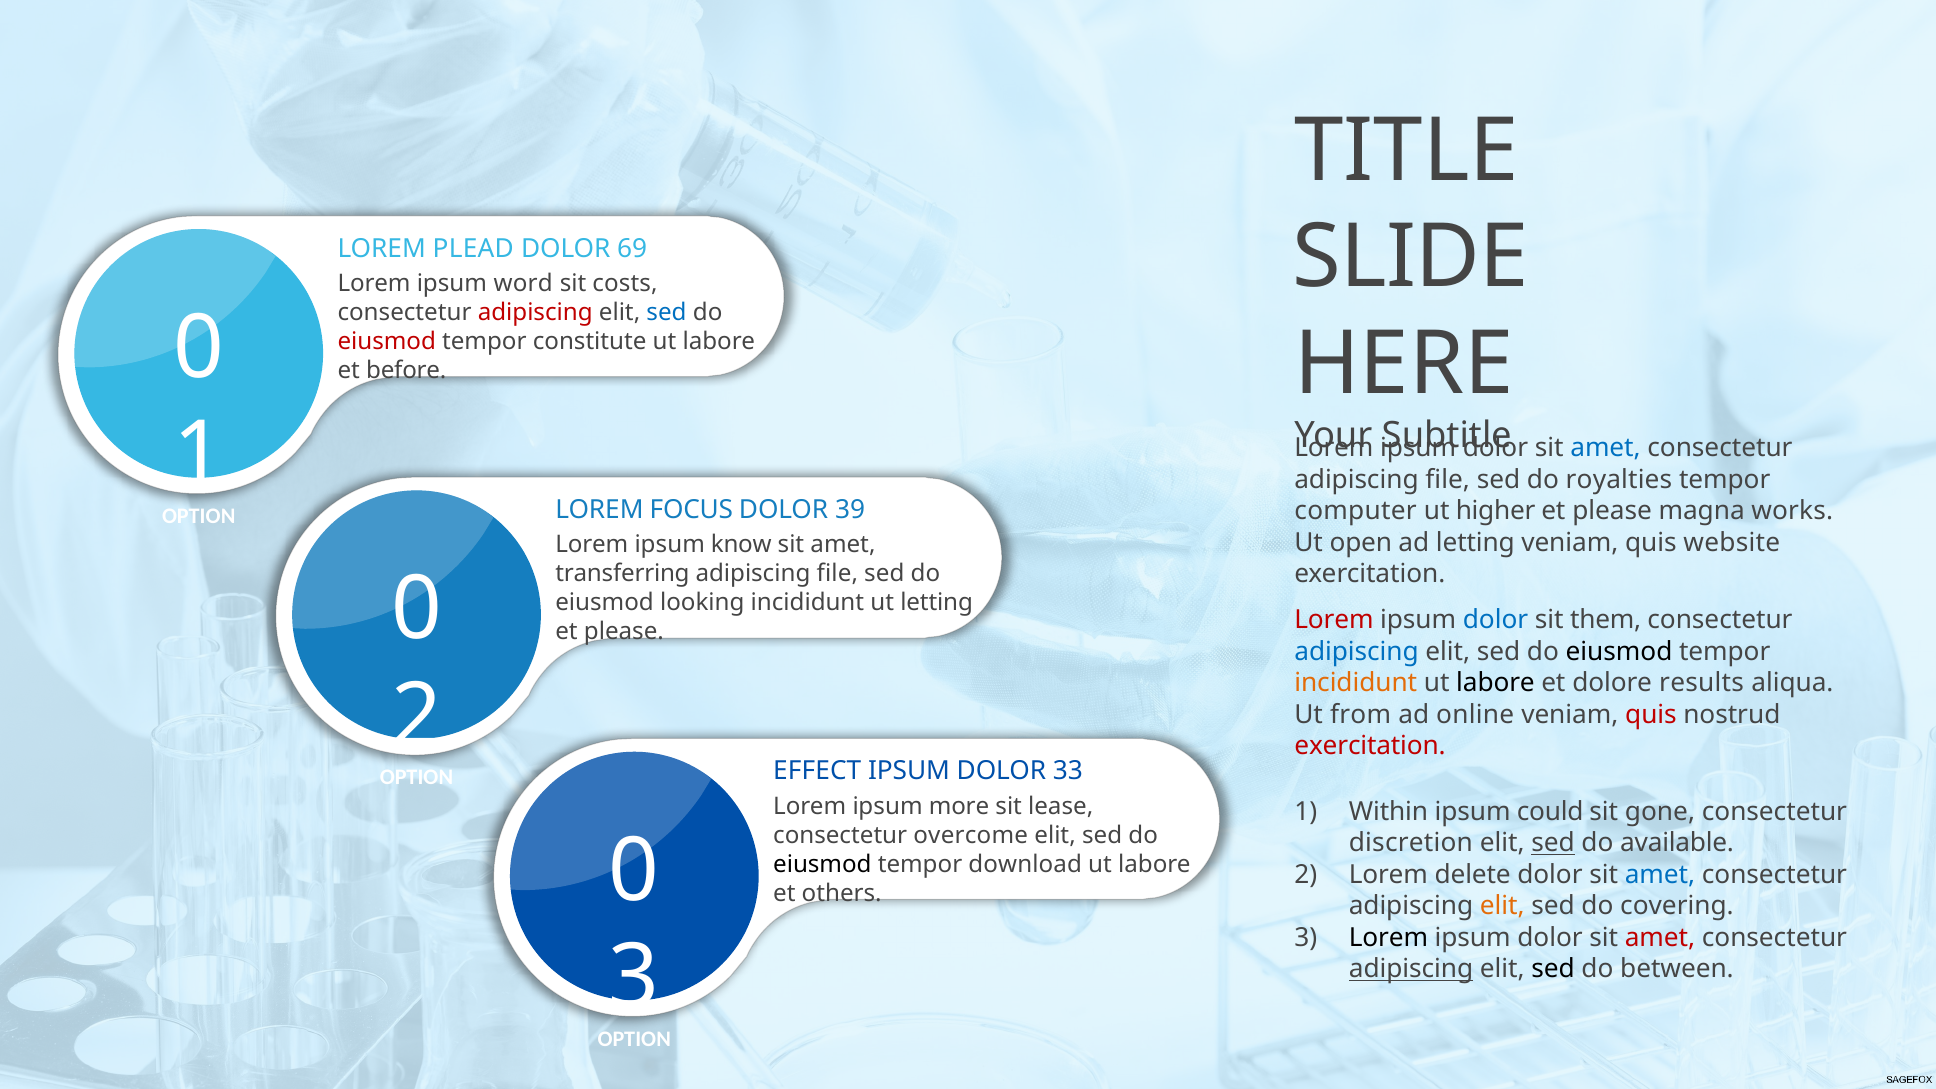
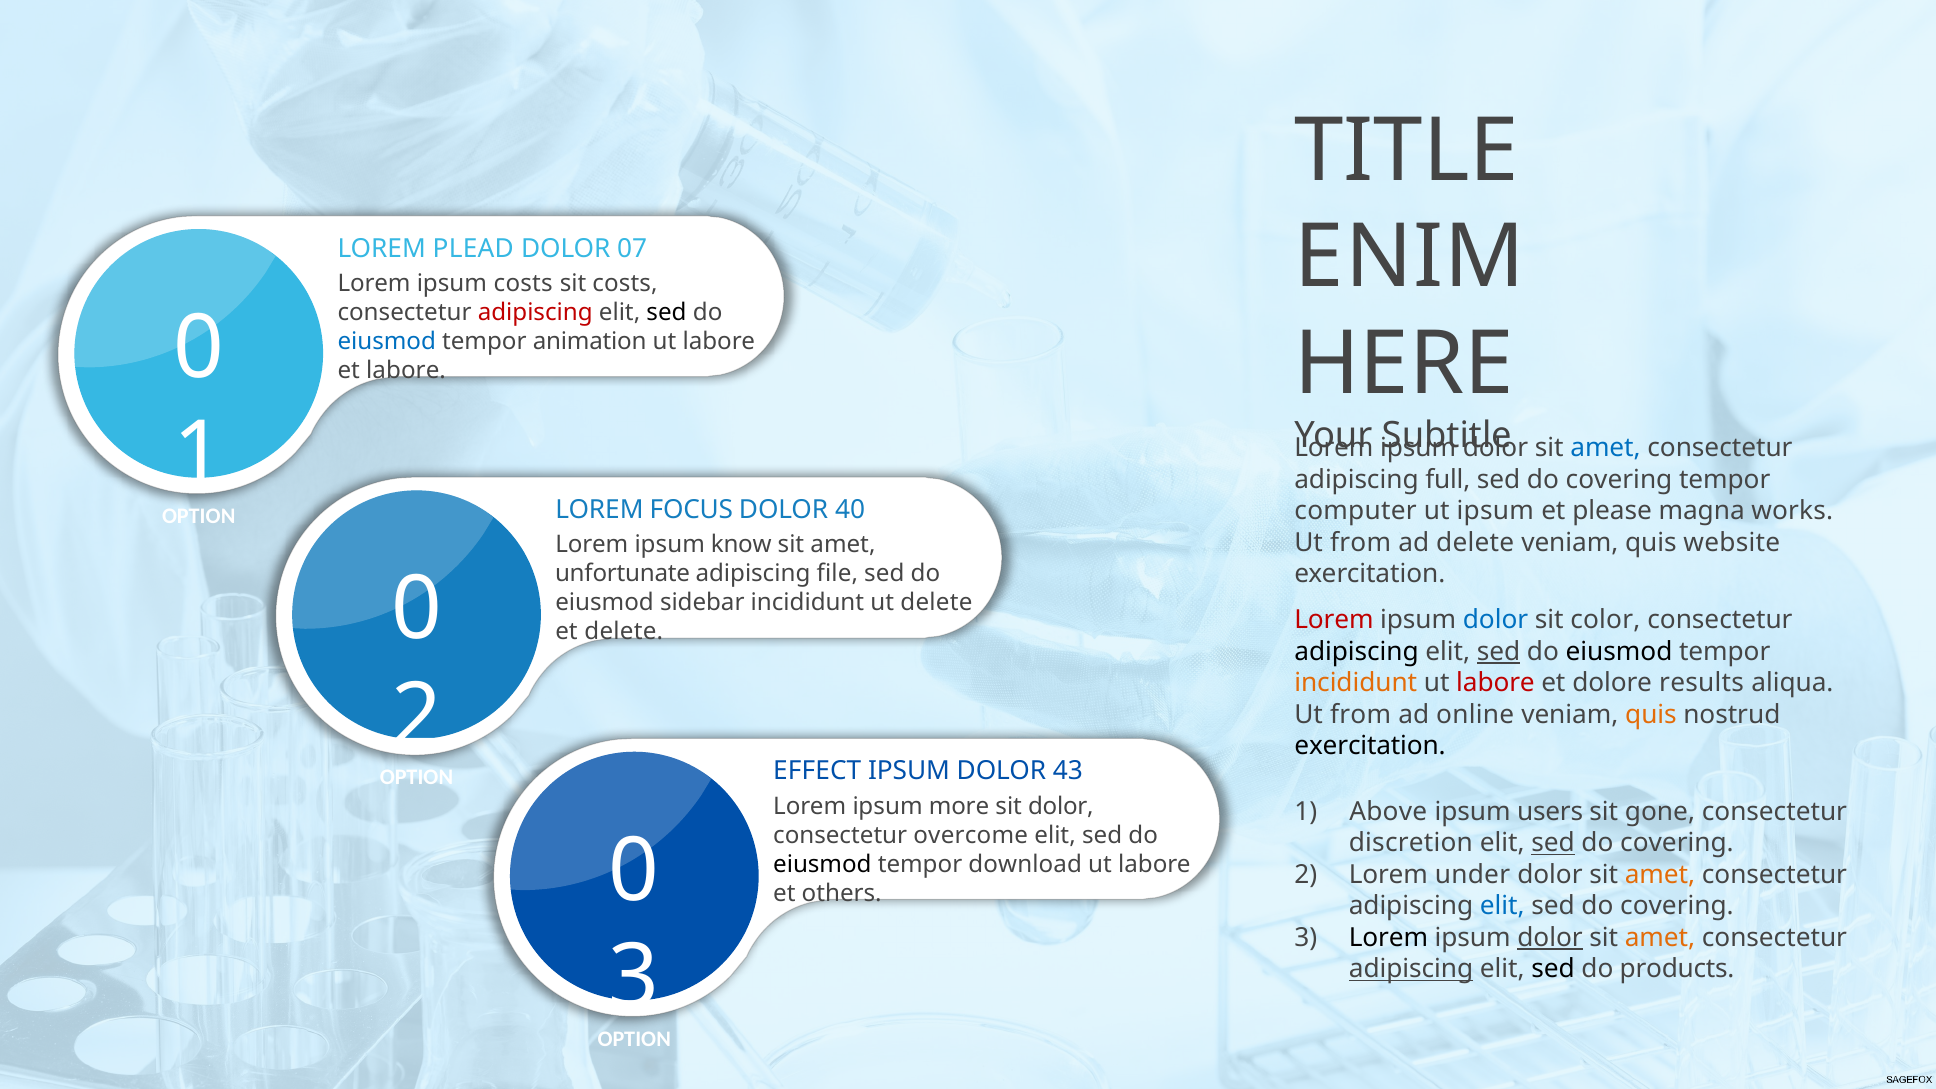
SLIDE: SLIDE -> ENIM (1410, 258)
69: 69 -> 07 (632, 248)
ipsum word: word -> costs (523, 283)
sed colour: blue -> black (667, 312)
eiusmod colour: red -> blue (387, 342)
constitute: constitute -> animation (590, 342)
et before: before -> labore (406, 371)
file: file -> full (1448, 480)
royalties: royalties -> covering (1619, 480)
ut higher: higher -> ipsum (1495, 511)
39: 39 -> 40 (850, 510)
open: open -> from (1361, 543)
ad letting: letting -> delete (1475, 543)
transferring: transferring -> unfortunate (623, 574)
looking: looking -> sidebar (702, 603)
ut letting: letting -> delete (936, 603)
them: them -> color (1605, 620)
please: please -> delete (624, 632)
adipiscing colour: blue -> black (1357, 652)
sed underline: none -> present (1499, 652)
labore colour: black -> red (1496, 683)
quis colour: red -> orange (1651, 715)
exercitation colour: red -> black (1370, 746)
33: 33 -> 43 (1068, 771)
sit lease: lease -> dolor (1061, 806)
Within: Within -> Above (1388, 812)
could: could -> users (1550, 812)
available: available -> covering (1677, 843)
delete: delete -> under (1473, 875)
amet colour: blue -> orange (1660, 875)
elit colour: orange -> blue (1502, 906)
dolor underline: none -> present (1550, 938)
amet colour: red -> orange (1660, 938)
between: between -> products (1677, 969)
